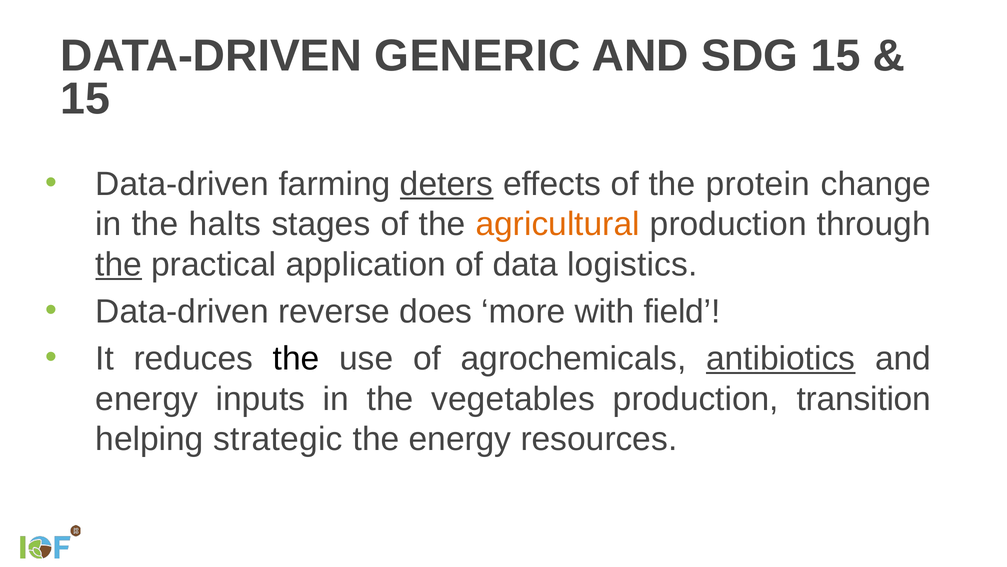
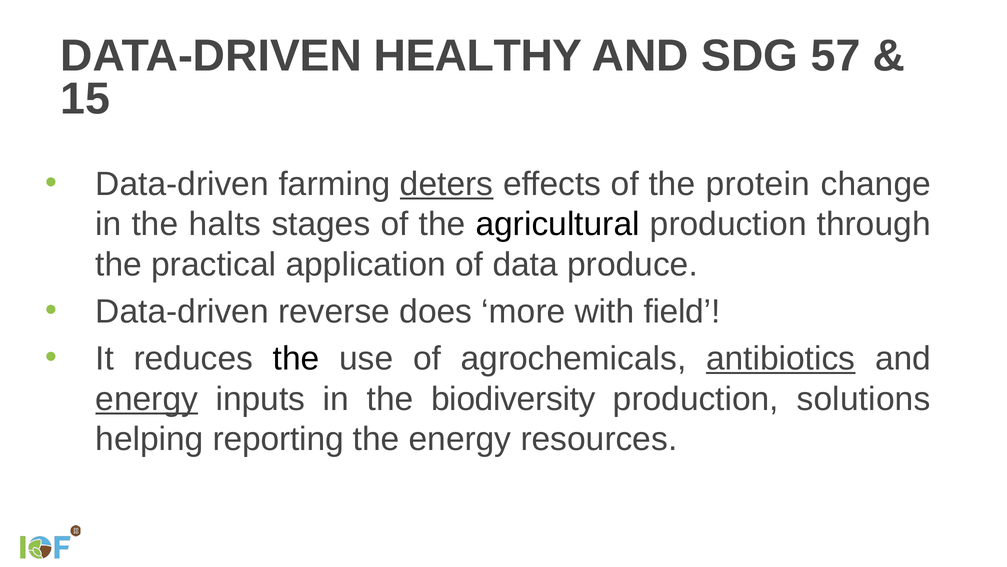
GENERIC: GENERIC -> HEALTHY (478, 56)
SDG 15: 15 -> 57 (836, 56)
agricultural colour: orange -> black (558, 224)
the underline: present -> none (119, 264)
logistics: logistics -> produce (633, 264)
energy underline: none -> present (147, 399)
vegetables: vegetables -> biodiversity (513, 399)
transition: transition -> solutions (864, 399)
strategic: strategic -> reporting (278, 439)
